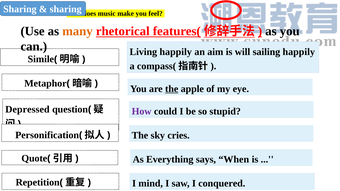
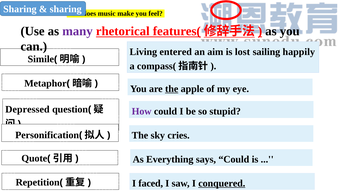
many colour: orange -> purple (77, 31)
Living happily: happily -> entered (176, 52)
will: will -> lost (242, 52)
says When: When -> Could (234, 160)
mind: mind -> faced (151, 183)
conquered underline: none -> present (222, 183)
